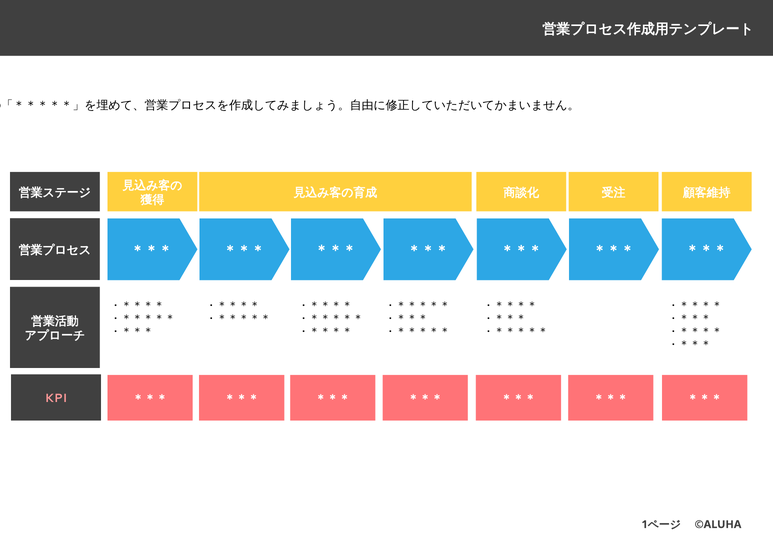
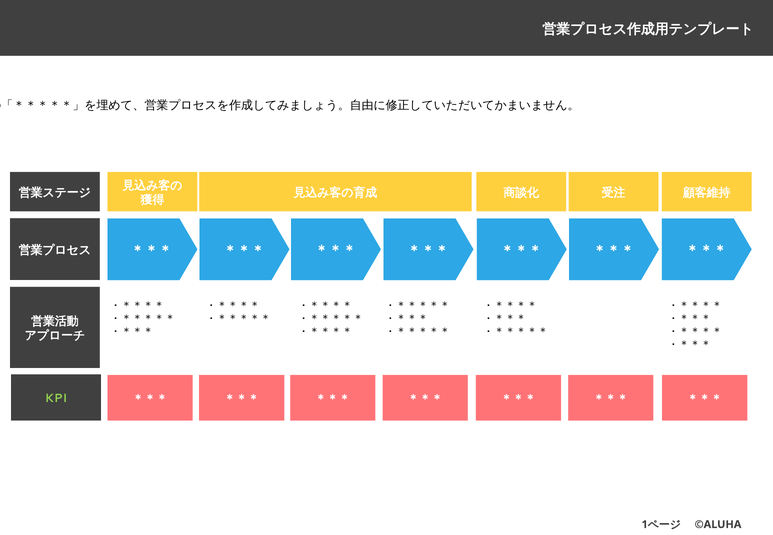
KPI colour: pink -> light green (56, 398)
